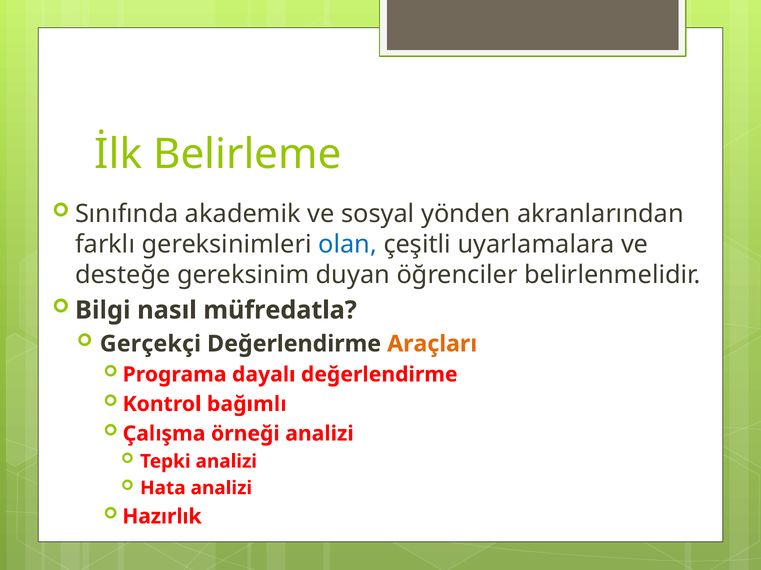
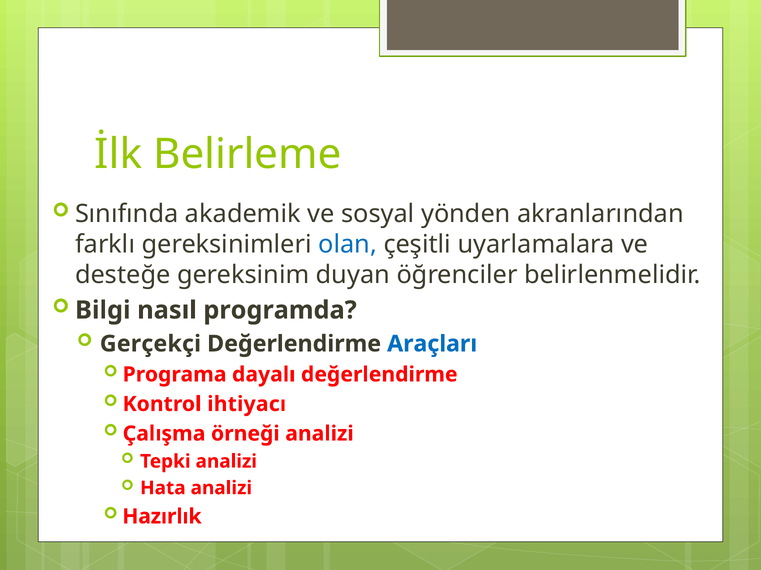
müfredatla: müfredatla -> programda (280, 311)
Araçları colour: orange -> blue (432, 344)
bağımlı: bağımlı -> ihtiyacı (247, 405)
